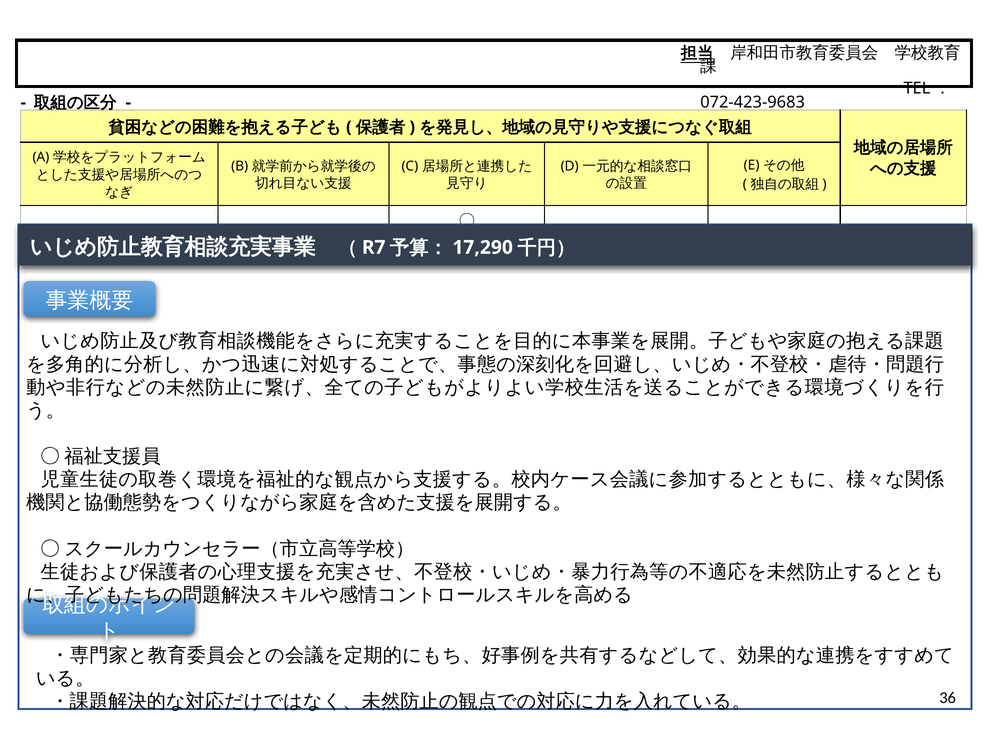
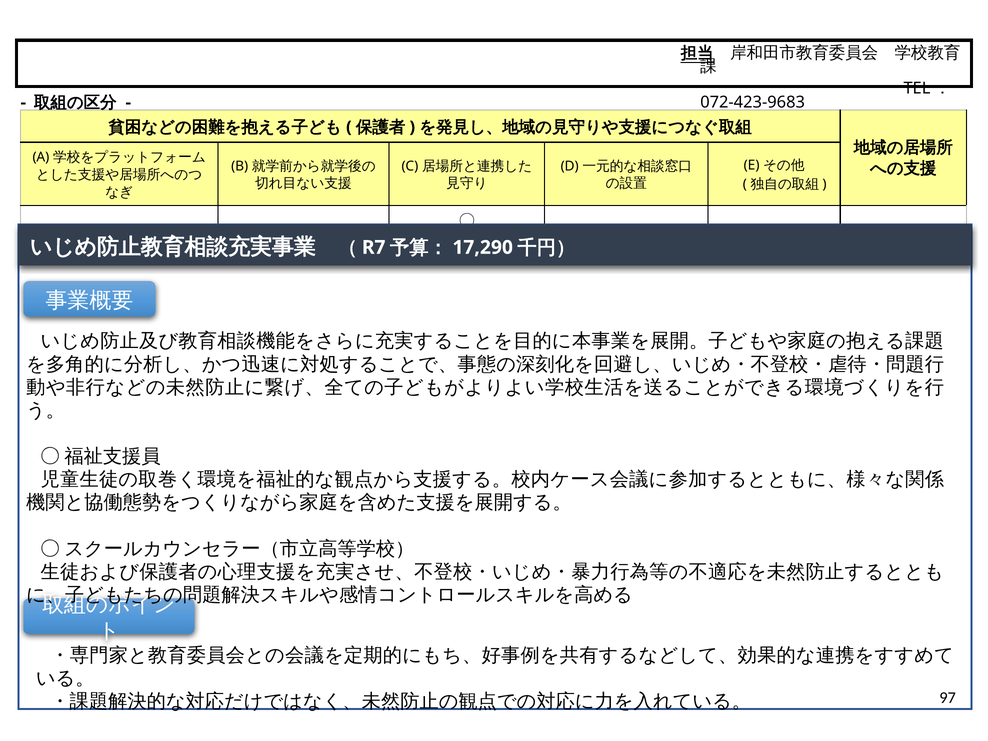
36: 36 -> 97 (948, 698)
